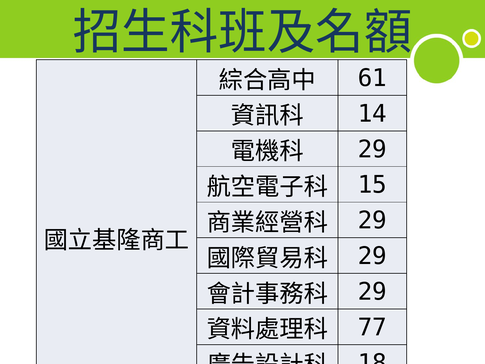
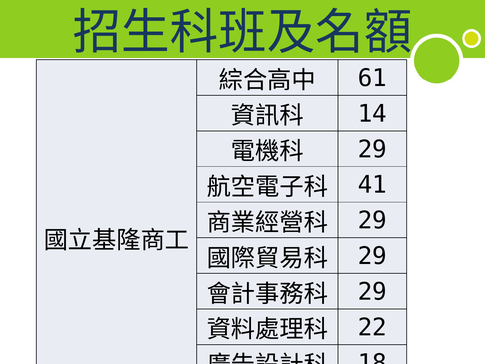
15: 15 -> 41 (372, 185)
77: 77 -> 22 (372, 327)
